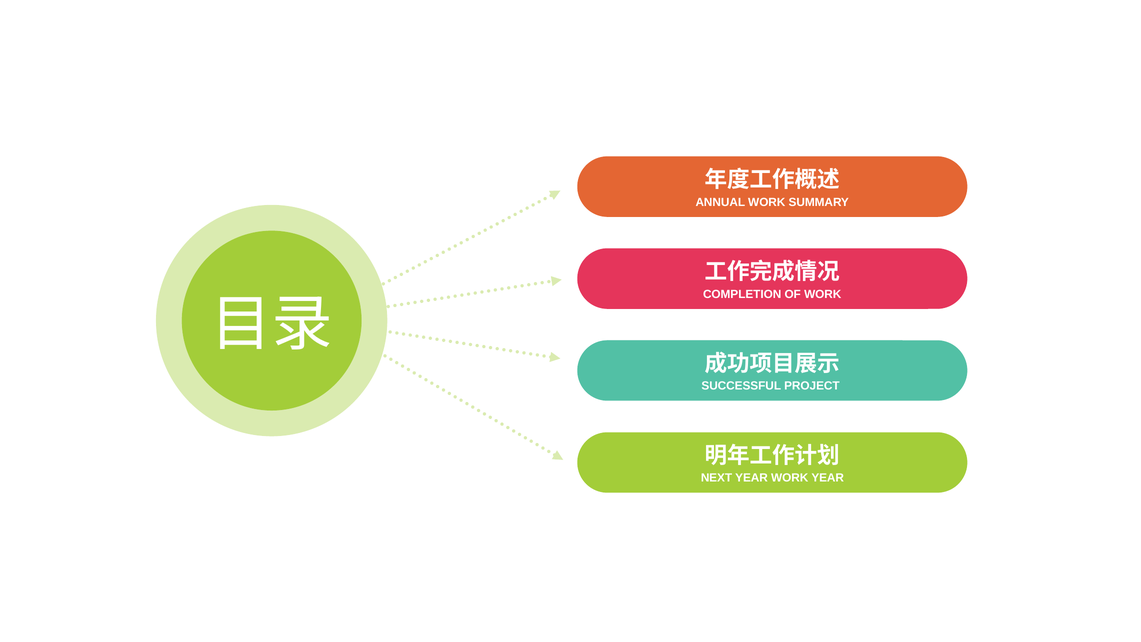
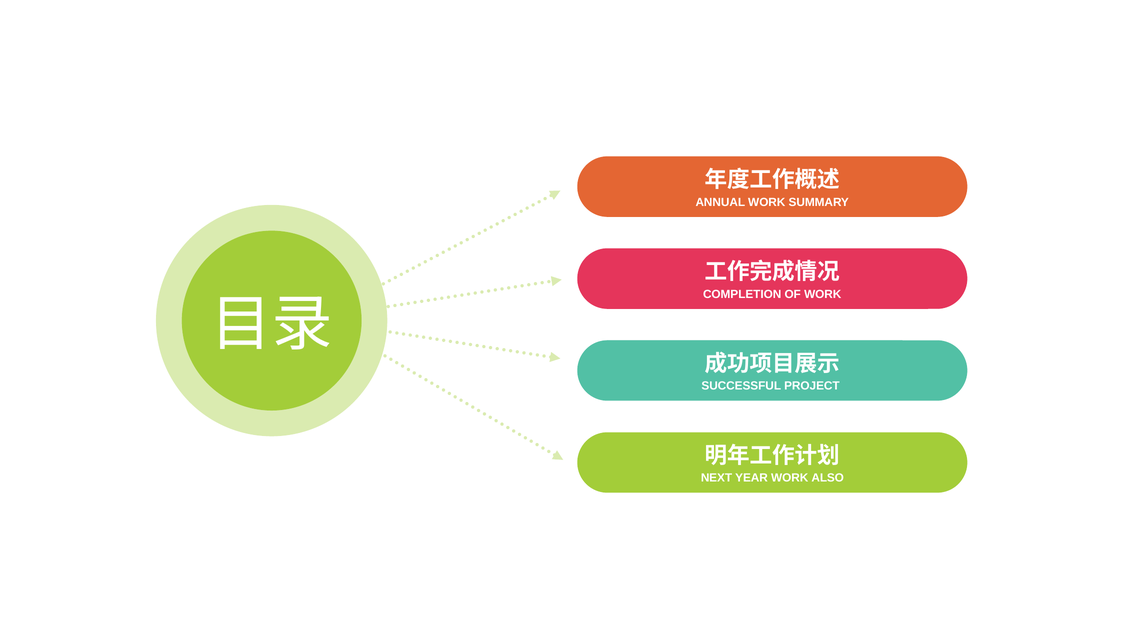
WORK YEAR: YEAR -> ALSO (828, 478)
